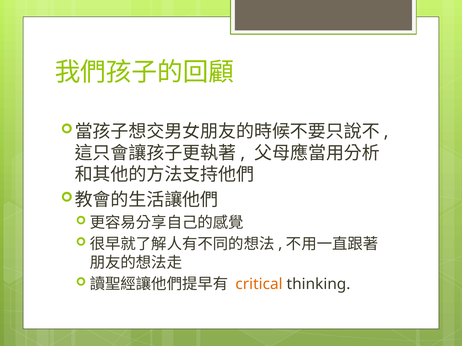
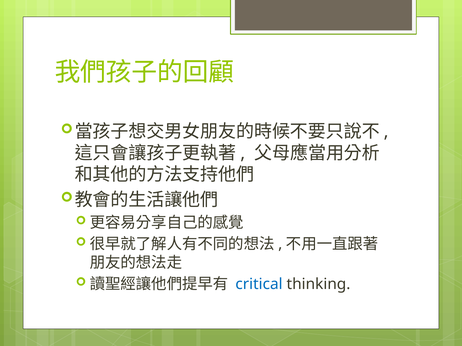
critical colour: orange -> blue (259, 285)
